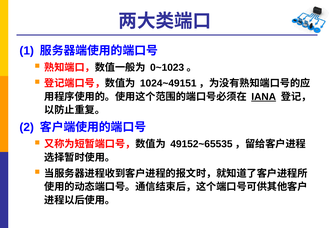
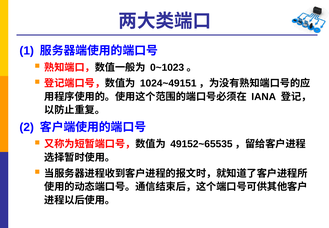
IANA underline: present -> none (264, 97)
